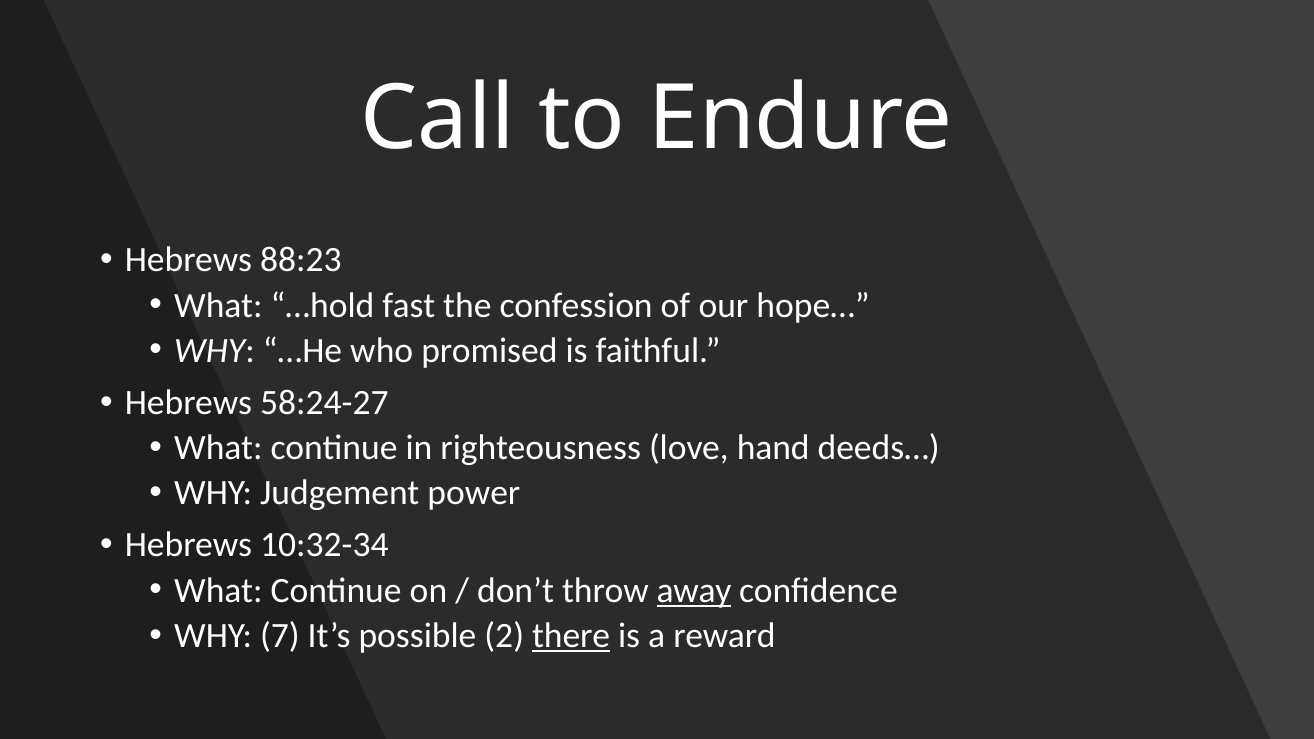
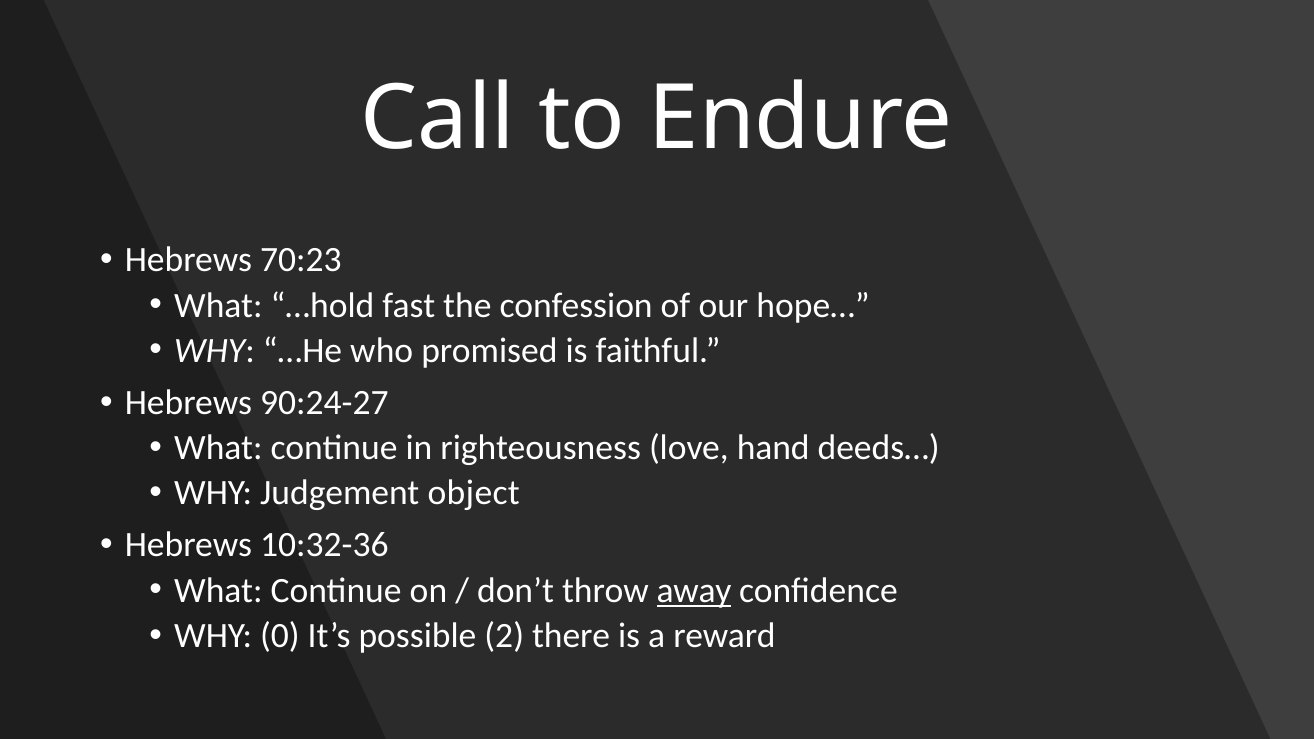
88:23: 88:23 -> 70:23 (301, 260)
58:24-27: 58:24-27 -> 90:24-27 (324, 403)
power: power -> object (474, 493)
10:32-34: 10:32-34 -> 10:32-36 (324, 545)
7: 7 -> 0 (280, 636)
there underline: present -> none (571, 636)
